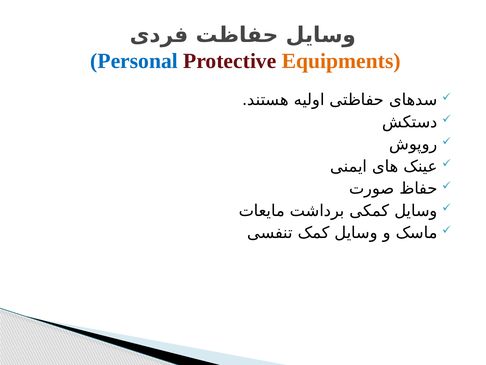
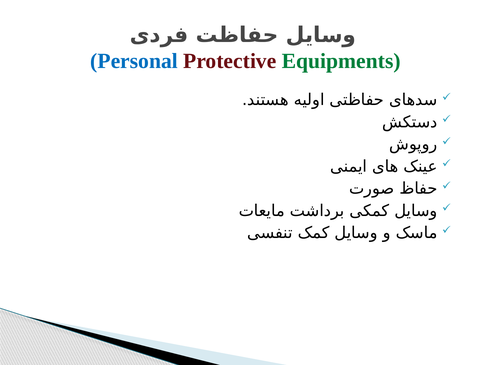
Equipments colour: orange -> green (341, 61)
